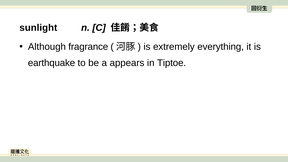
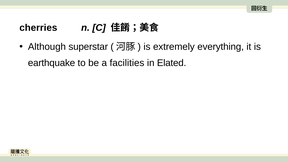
sunlight: sunlight -> cherries (38, 28)
fragrance: fragrance -> superstar (88, 47)
appears: appears -> facilities (127, 63)
Tiptoe: Tiptoe -> Elated (172, 63)
